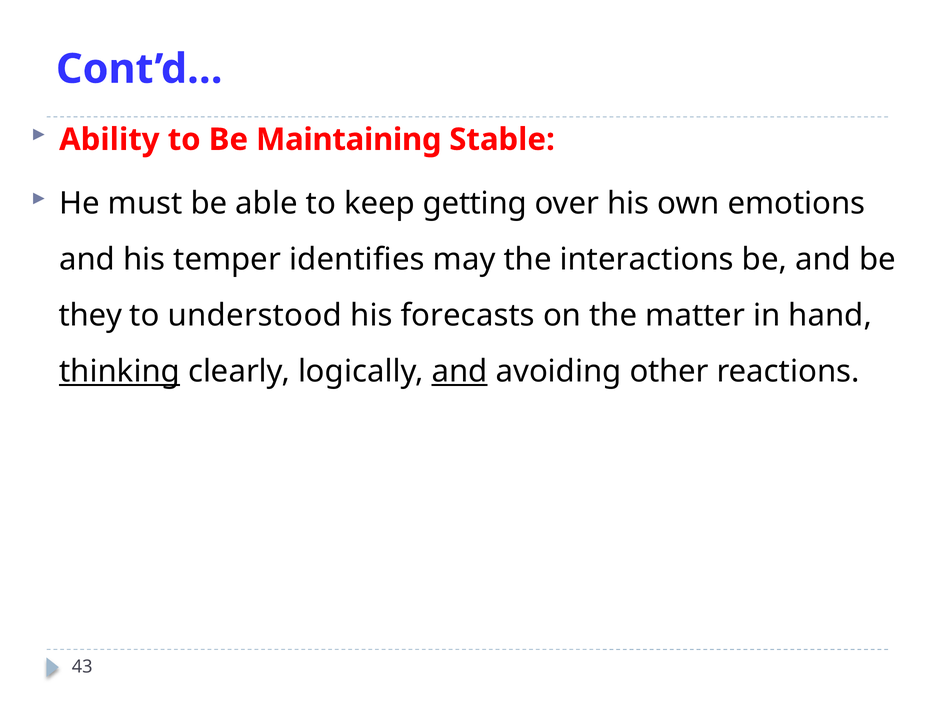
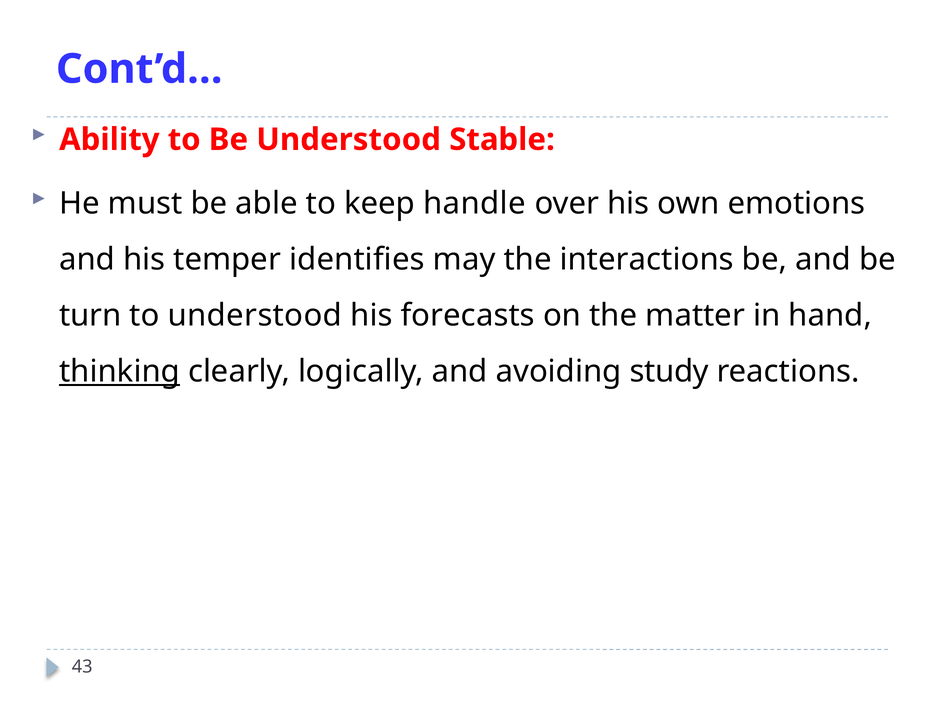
Be Maintaining: Maintaining -> Understood (349, 140)
getting: getting -> handle (475, 204)
they: they -> turn (90, 316)
and underline: present -> none (460, 372)
other: other -> study (669, 372)
